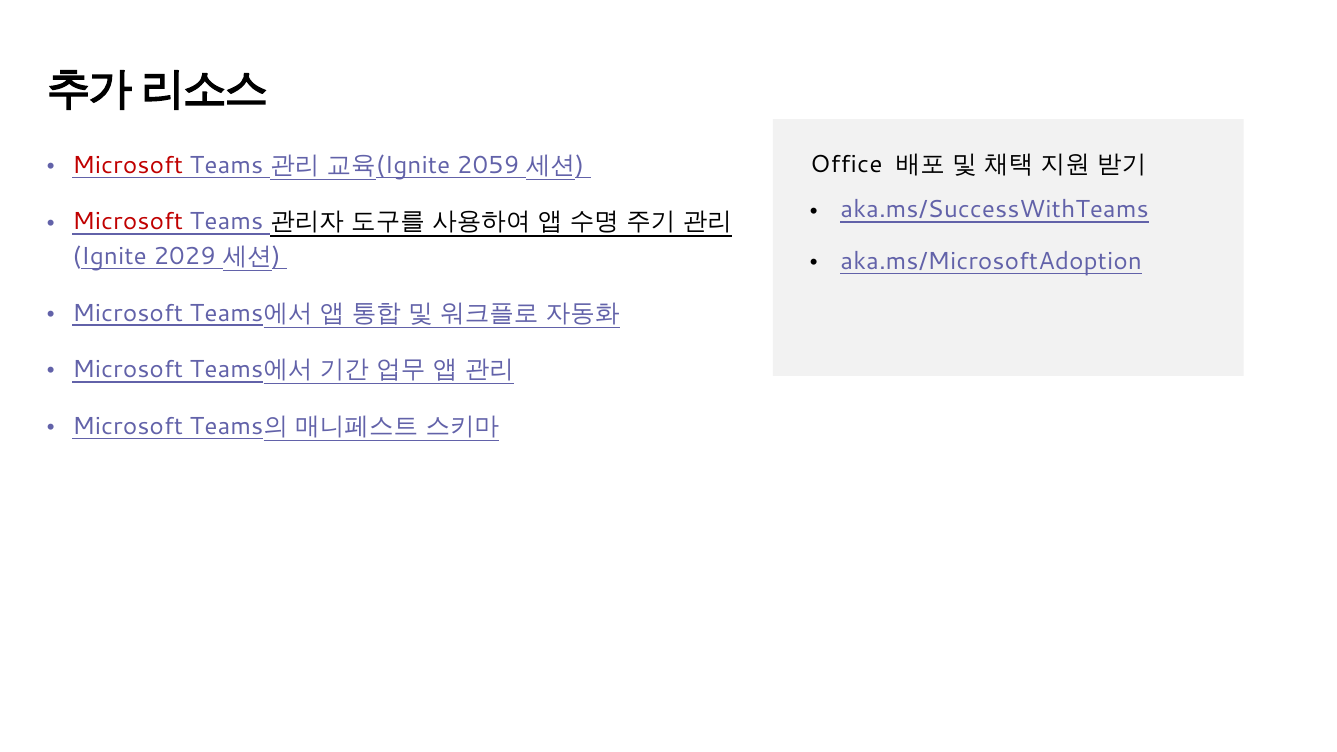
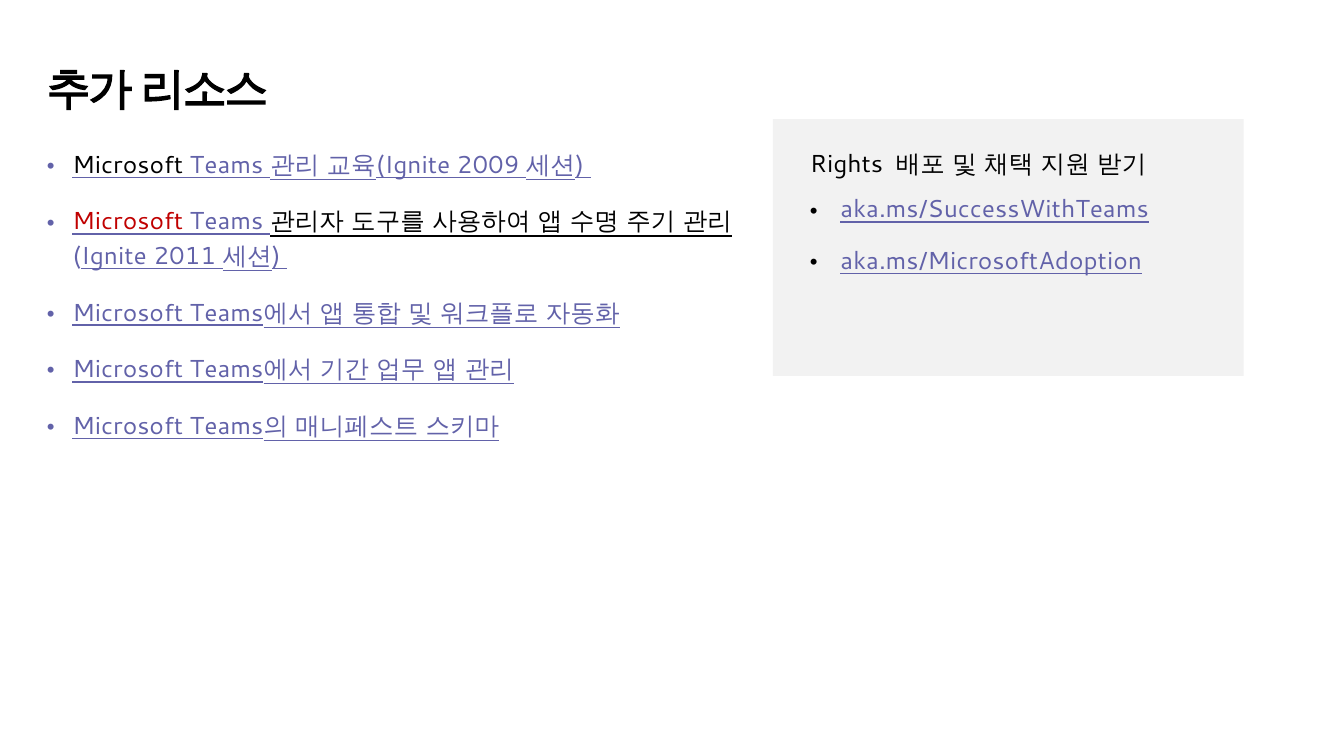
Office: Office -> Rights (846, 164)
Microsoft colour: red -> black (128, 165)
2059: 2059 -> 2009 (488, 165)
2029: 2029 -> 2011 (185, 256)
